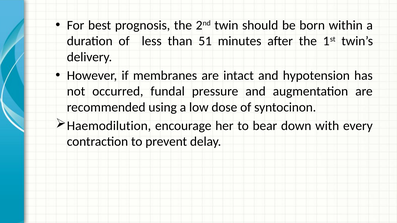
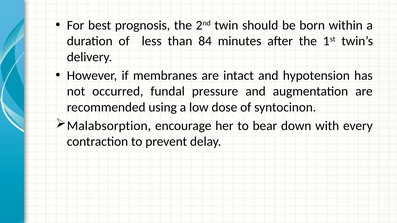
51: 51 -> 84 (205, 41)
Haemodilution: Haemodilution -> Malabsorption (109, 126)
